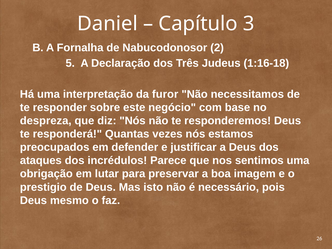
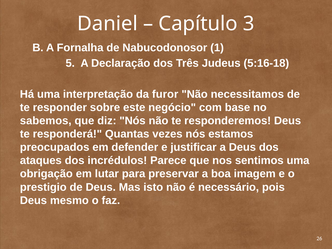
2: 2 -> 1 (217, 48)
1:16-18: 1:16-18 -> 5:16-18 (266, 63)
despreza: despreza -> sabemos (46, 121)
